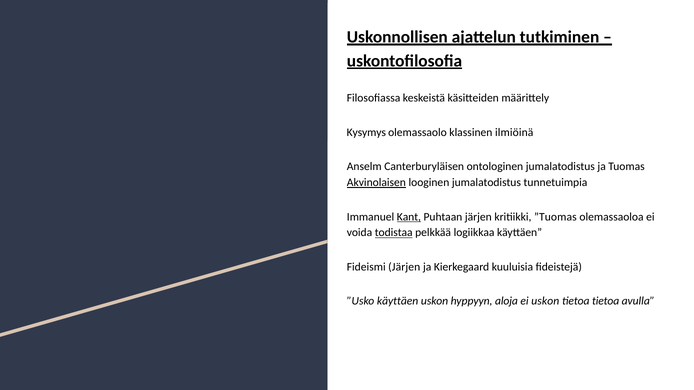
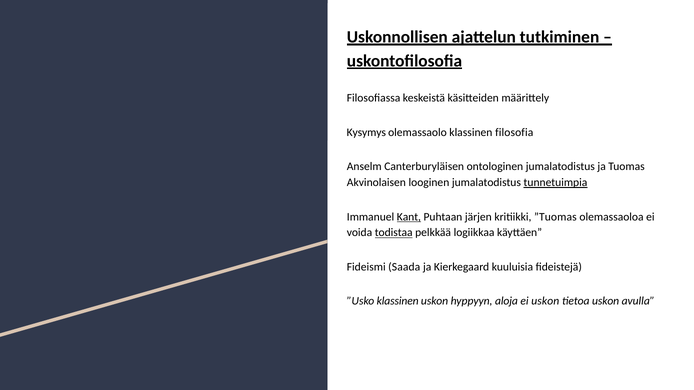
ilmiöinä: ilmiöinä -> filosofia (514, 132)
Akvinolaisen underline: present -> none (376, 183)
tunnetuimpia underline: none -> present (555, 183)
Fideismi Järjen: Järjen -> Saada (404, 267)
”Usko käyttäen: käyttäen -> klassinen (398, 301)
tietoa tietoa: tietoa -> uskon (606, 301)
